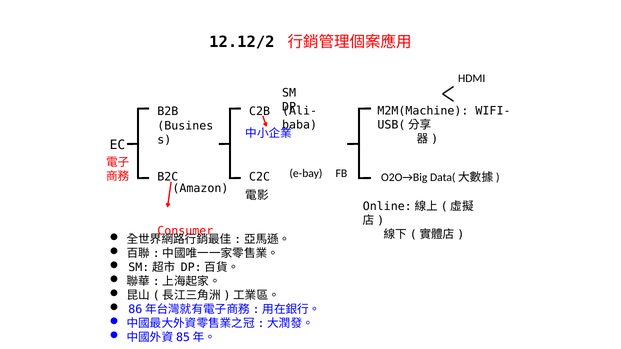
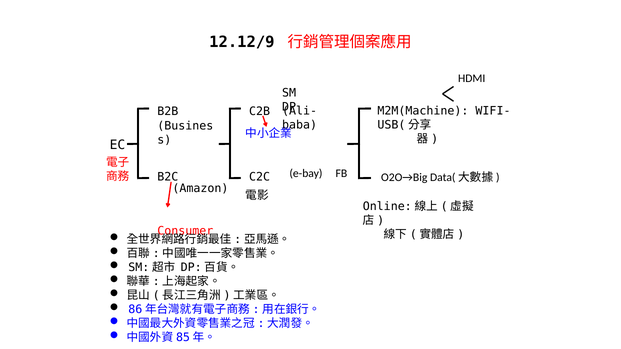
12.12/2: 12.12/2 -> 12.12/9 (242, 42)
